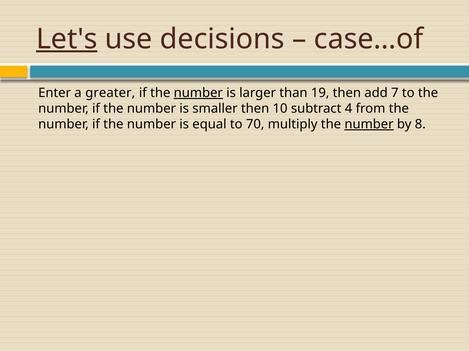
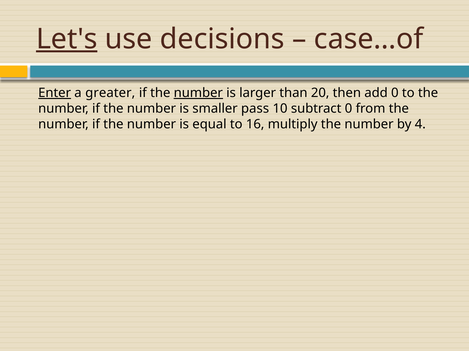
Enter underline: none -> present (55, 93)
19: 19 -> 20 (320, 93)
add 7: 7 -> 0 (395, 93)
smaller then: then -> pass (255, 109)
subtract 4: 4 -> 0 (349, 109)
70: 70 -> 16 (255, 124)
number underline: present -> none (369, 124)
8: 8 -> 4 (420, 124)
